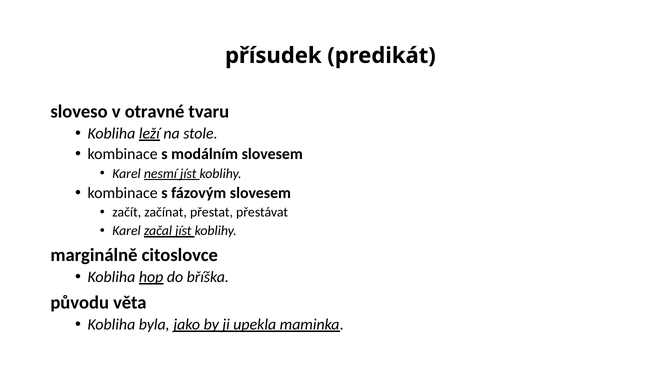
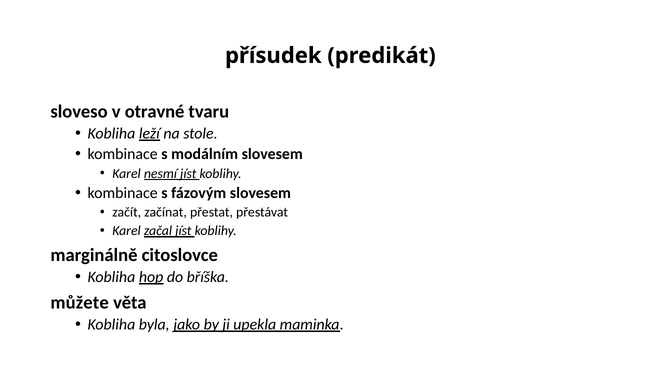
původu: původu -> můžete (80, 302)
